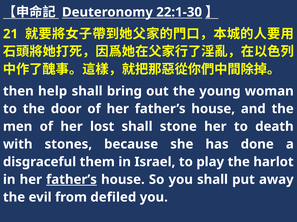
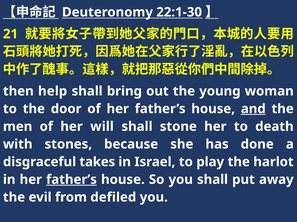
and underline: none -> present (253, 109)
lost: lost -> will (102, 127)
them: them -> takes (97, 162)
